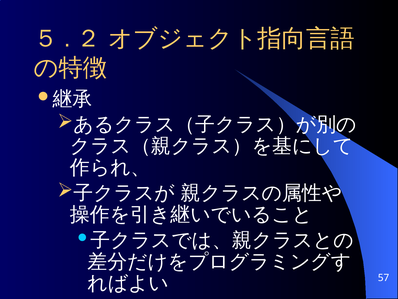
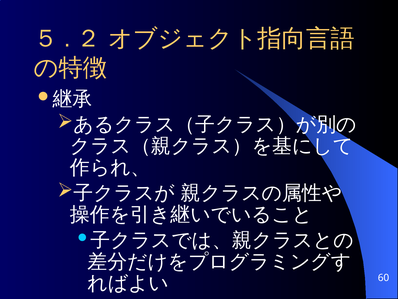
57: 57 -> 60 (383, 277)
